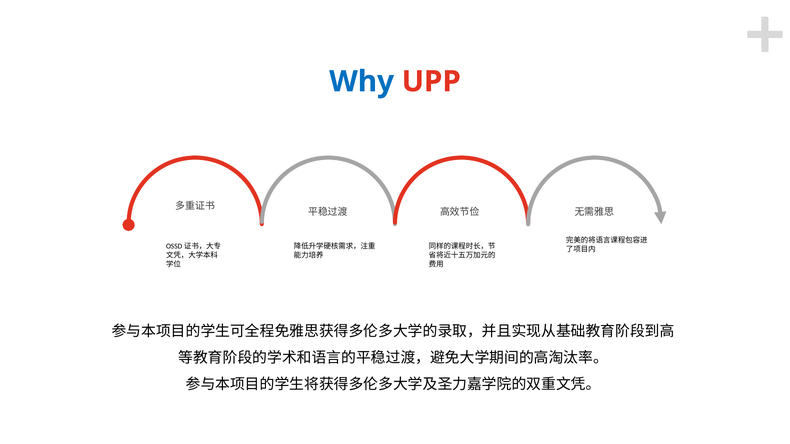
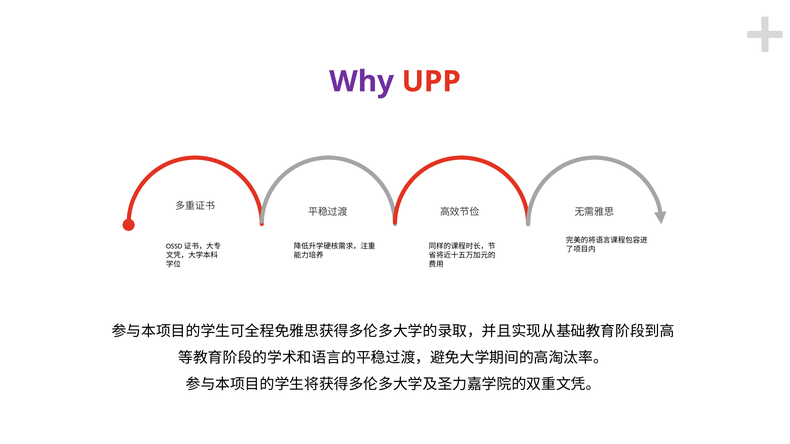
Why colour: blue -> purple (362, 82)
